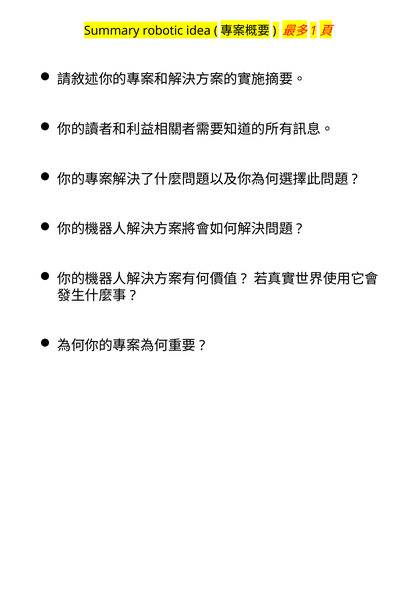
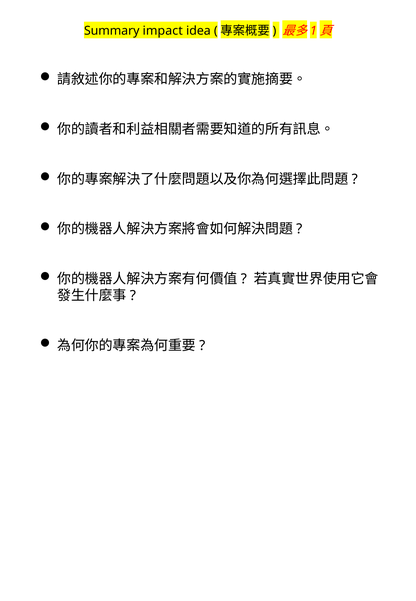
robotic: robotic -> impact (163, 31)
